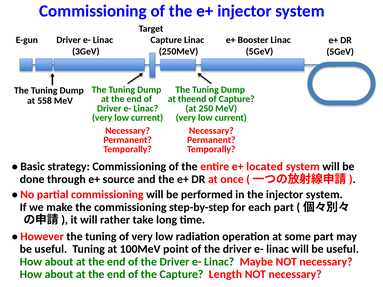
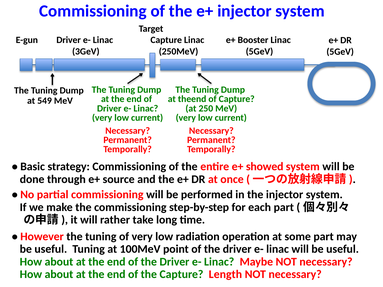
558: 558 -> 549 (45, 101)
located: located -> showed (265, 167)
